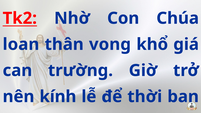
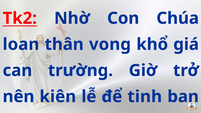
kính: kính -> kiên (58, 97)
thời: thời -> tinh (145, 97)
